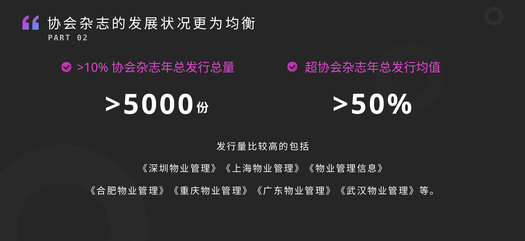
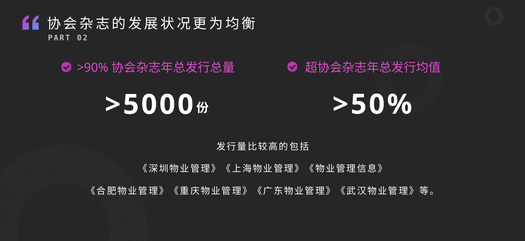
>10%: >10% -> >90% (93, 68)
